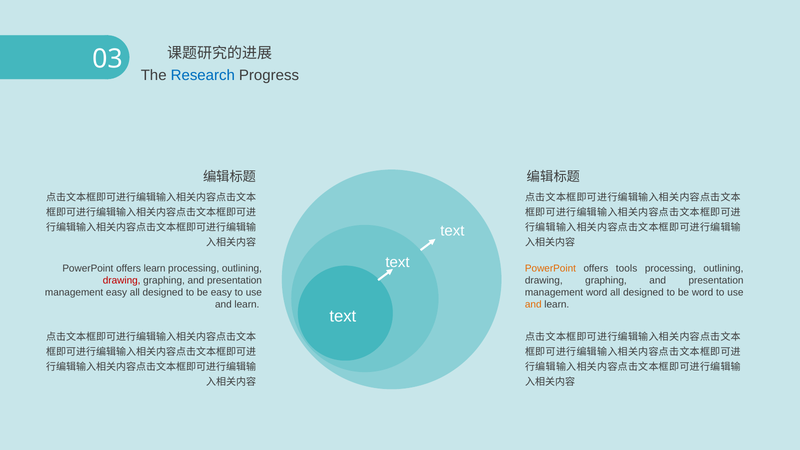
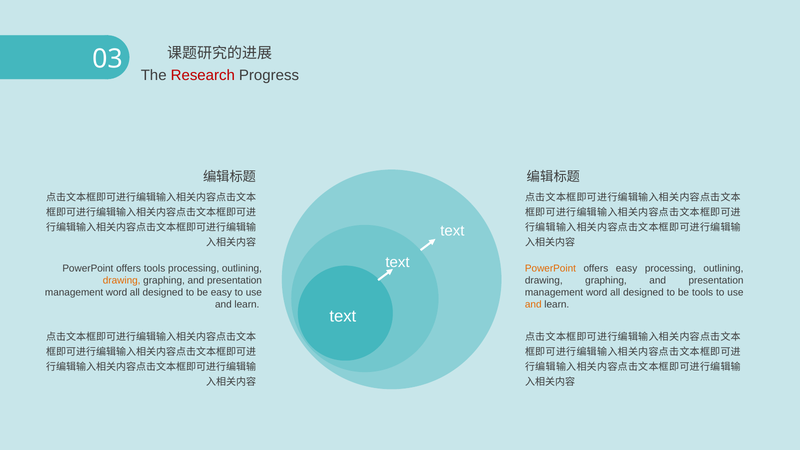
Research colour: blue -> red (203, 75)
offers learn: learn -> tools (155, 269)
offers tools: tools -> easy (627, 269)
drawing colour: red -> orange (122, 281)
easy: easy -> word (117, 293)
be word: word -> tools (703, 293)
